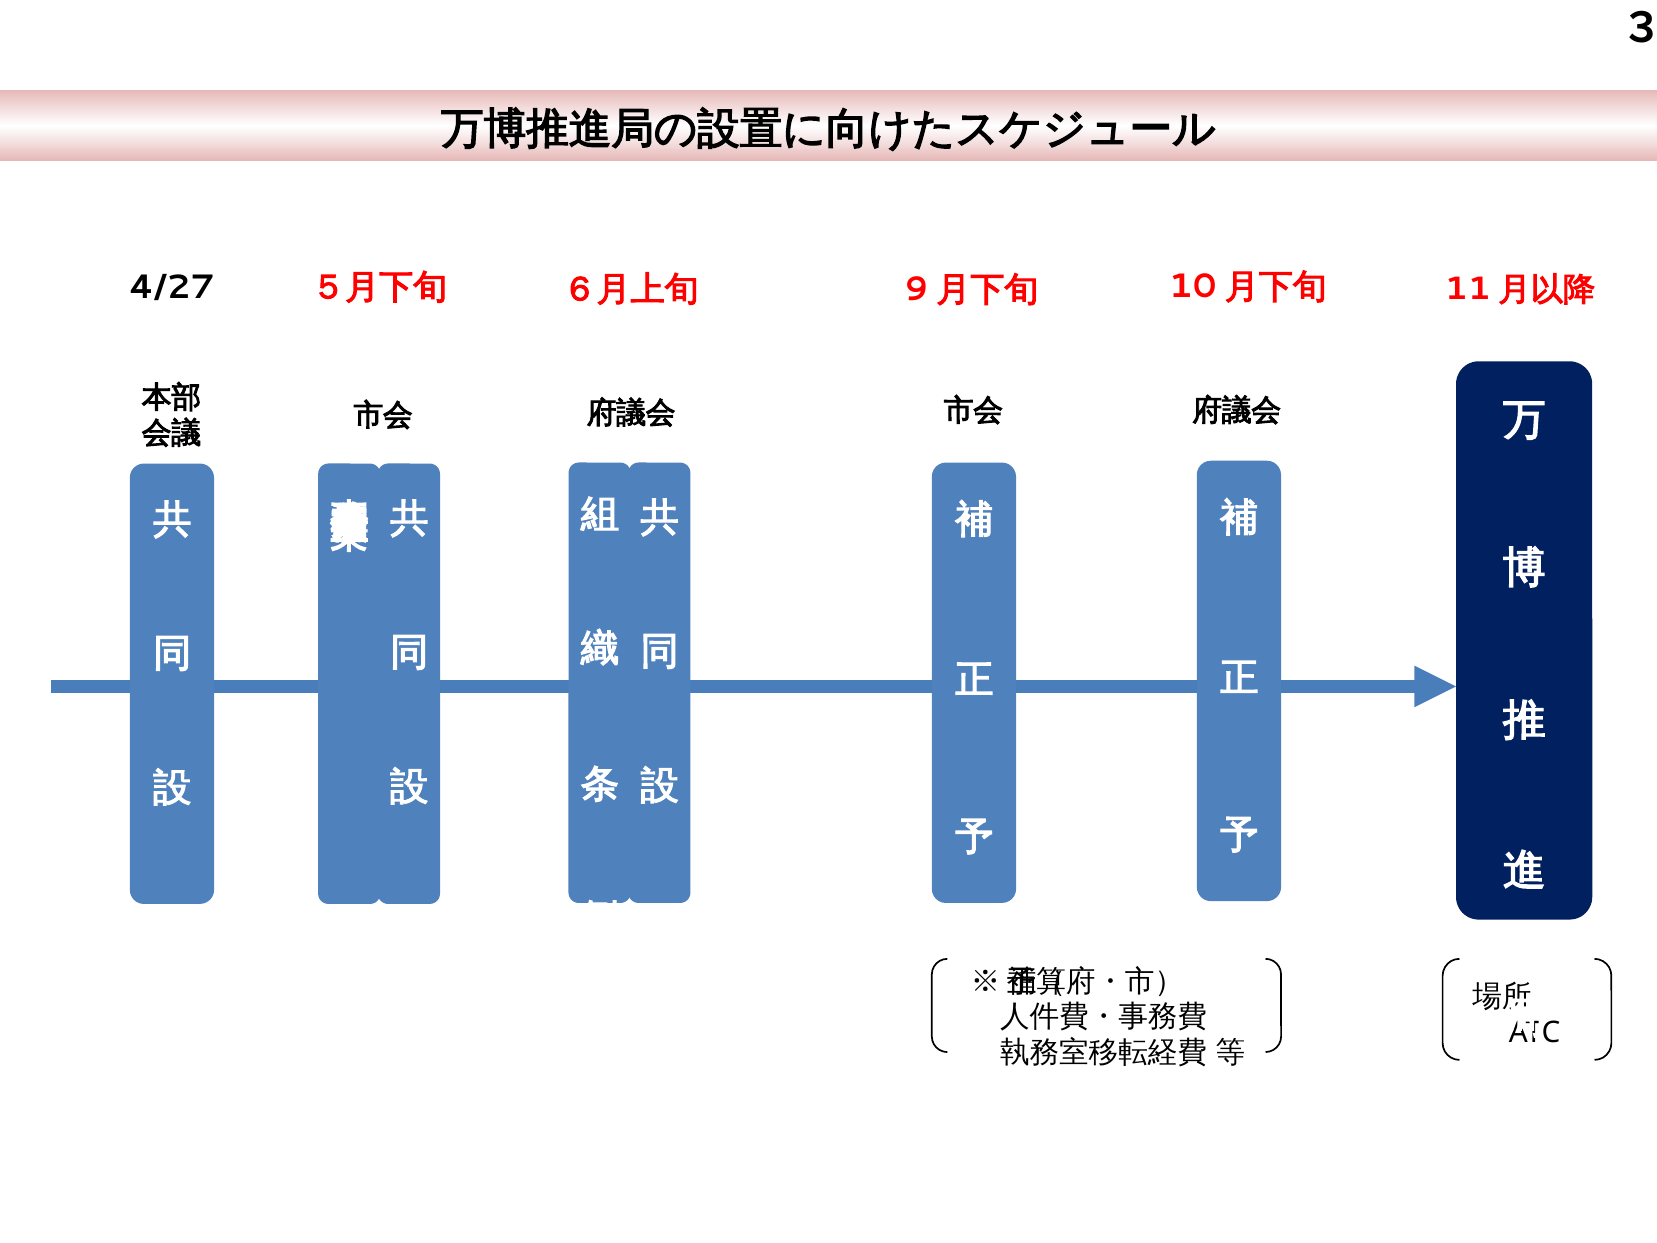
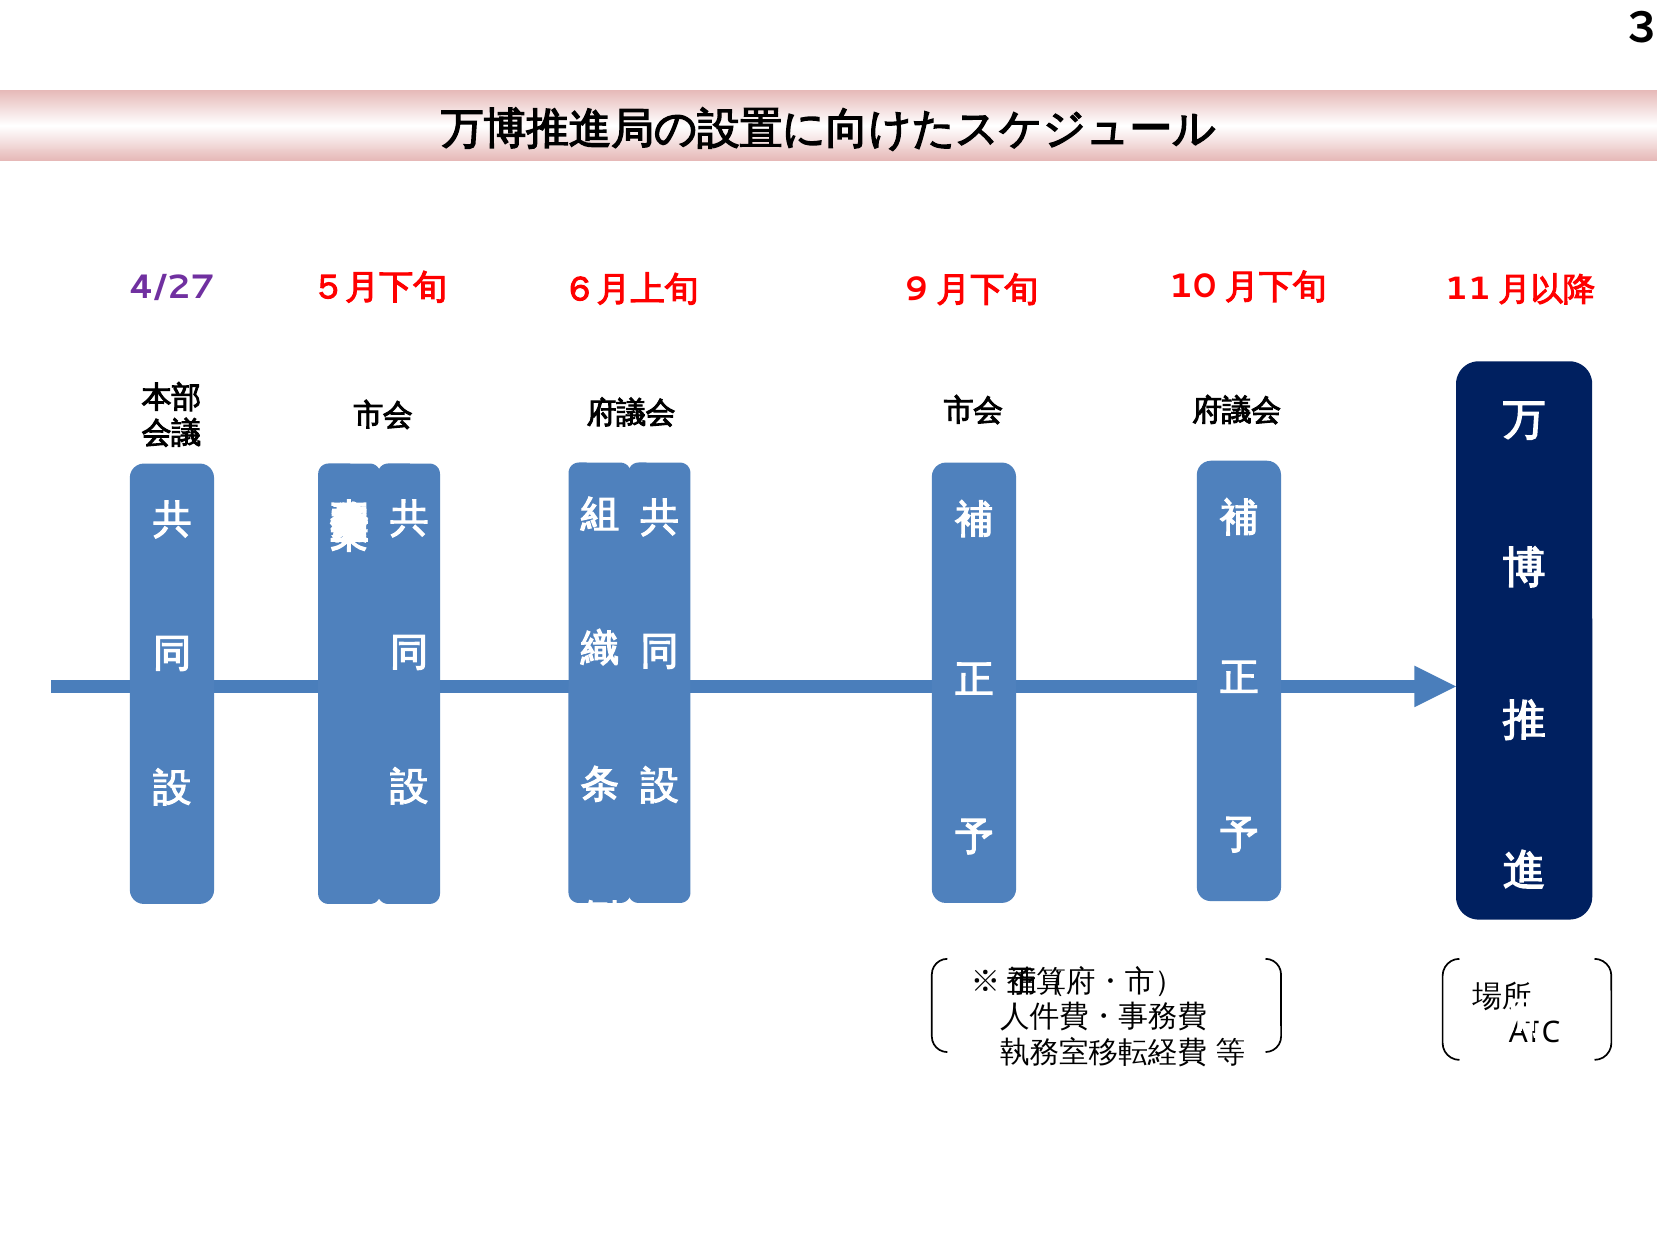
4/27 colour: black -> purple (172, 287)
